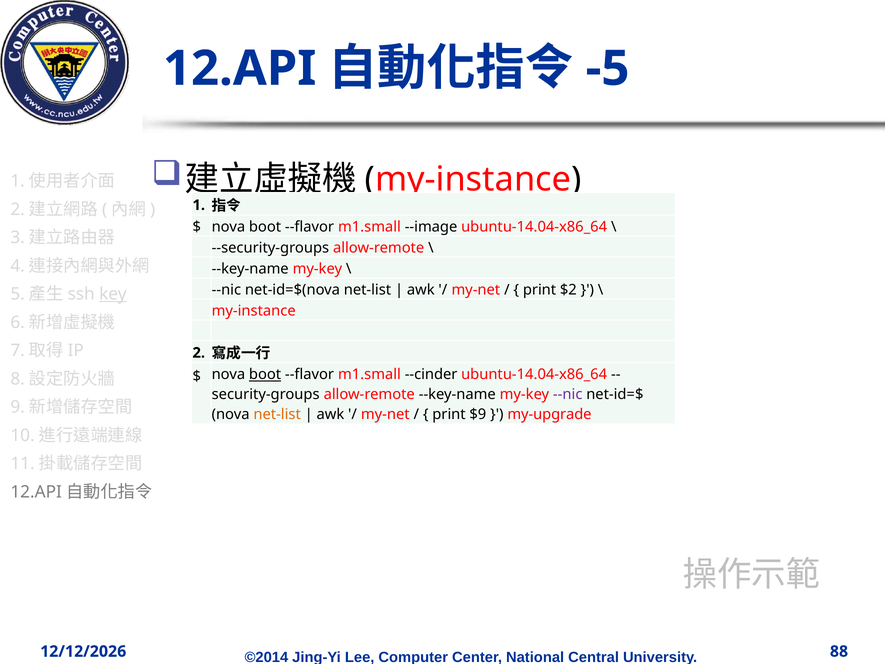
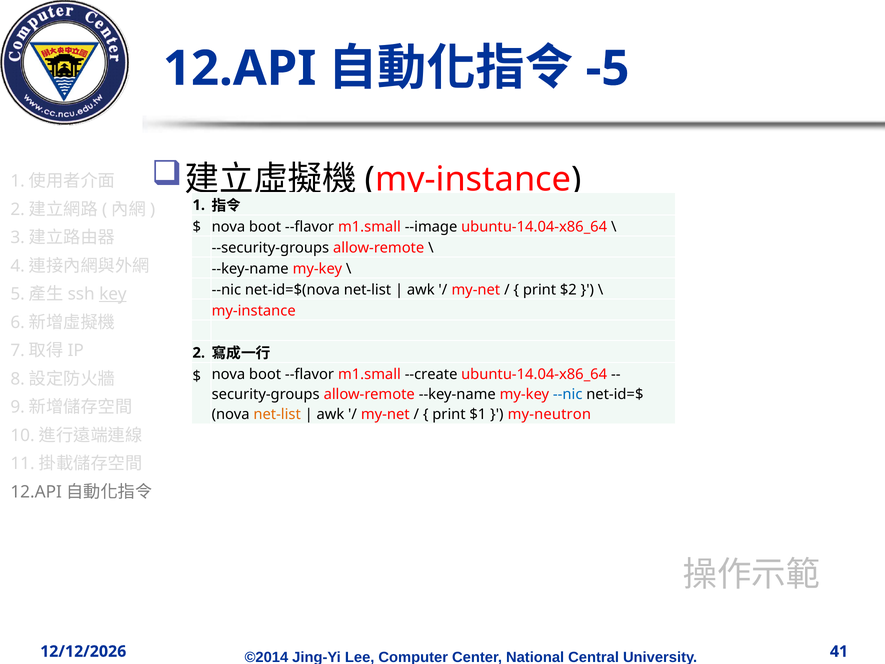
boot underline: present -> none (265, 374)
--cinder: --cinder -> --create (431, 374)
--nic colour: purple -> blue (568, 394)
$9: $9 -> $1 (478, 414)
my-upgrade: my-upgrade -> my-neutron (549, 414)
88: 88 -> 41 (839, 651)
